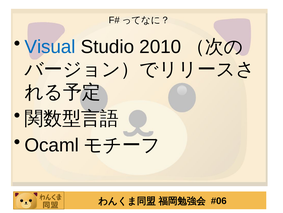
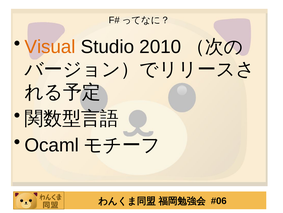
Visual colour: blue -> orange (50, 47)
